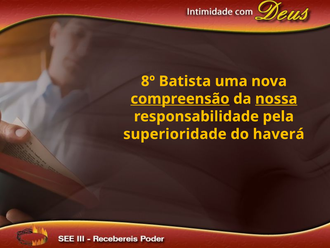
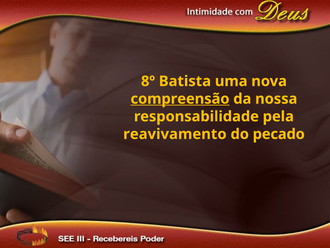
nossa underline: present -> none (276, 99)
superioridade: superioridade -> reavivamento (175, 134)
haverá: haverá -> pecado (279, 134)
